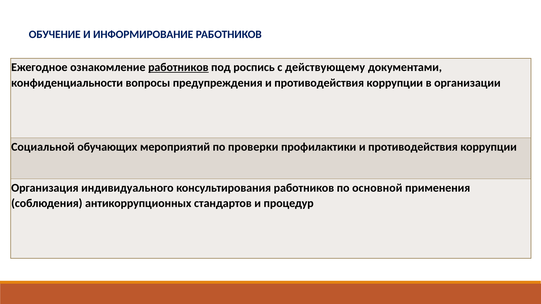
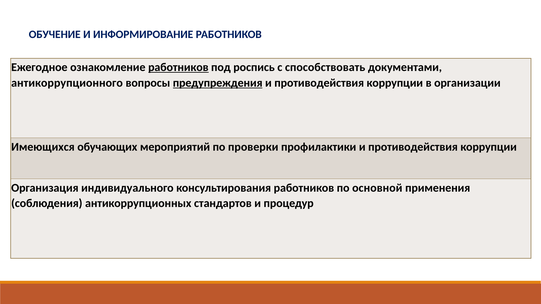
действующему: действующему -> способствовать (325, 67)
конфиденциальности: конфиденциальности -> антикоррупционного (67, 83)
предупреждения underline: none -> present (218, 83)
Социальной: Социальной -> Имеющихся (43, 147)
